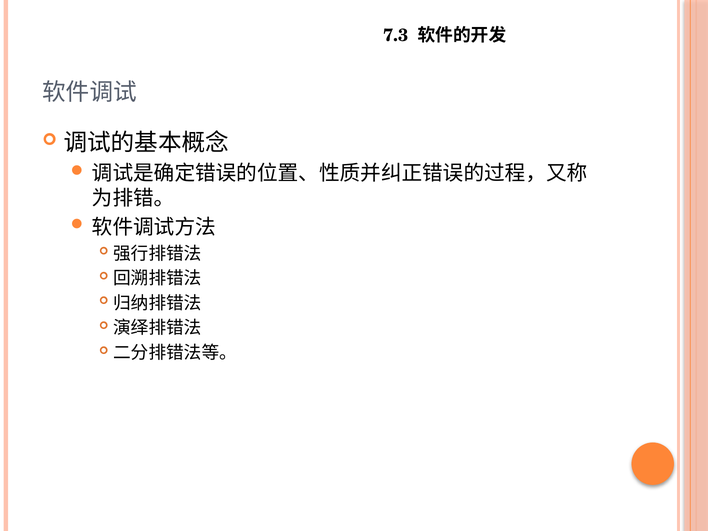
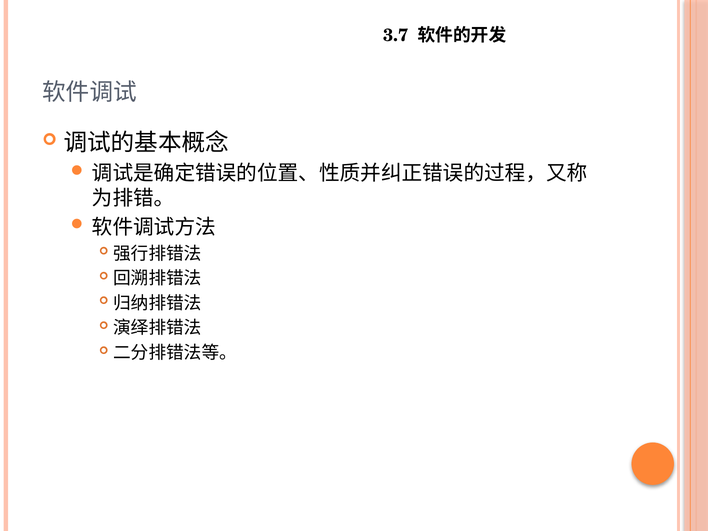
7.3: 7.3 -> 3.7 (396, 35)
